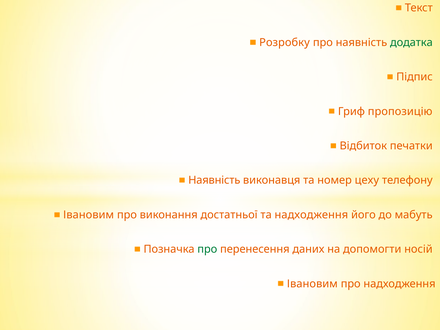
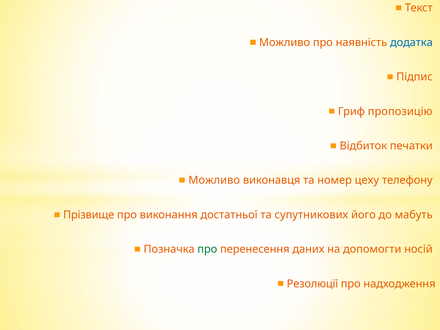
Розробку: Розробку -> Можливо (285, 42)
додатка colour: green -> blue (411, 42)
Наявність: Наявність -> Можливо (214, 180)
Івановим: Івановим -> Прізвище (89, 215)
та надходження: надходження -> супутникових (311, 215)
Івановим: Івановим -> Резолюції (312, 284)
